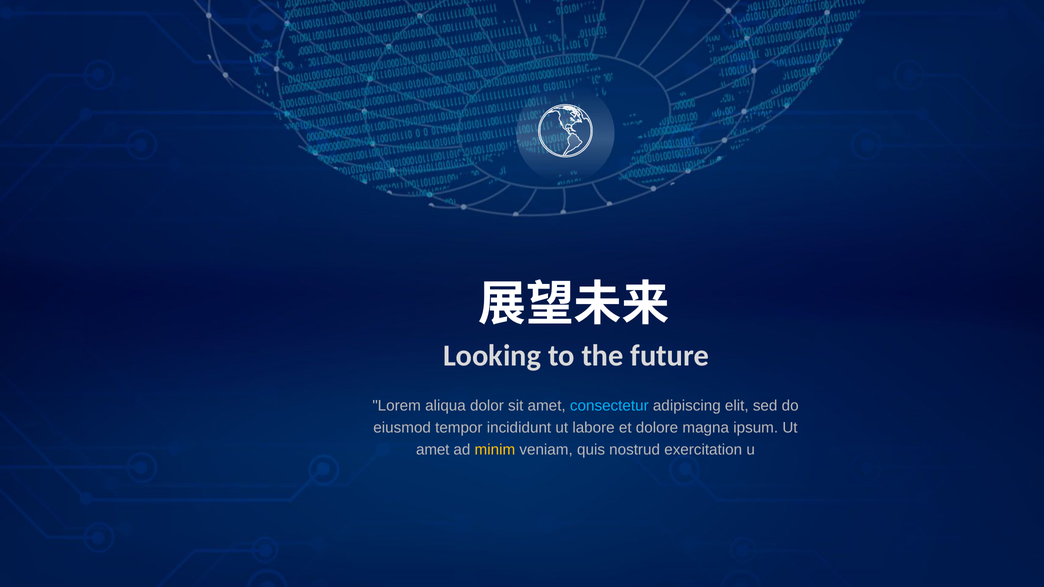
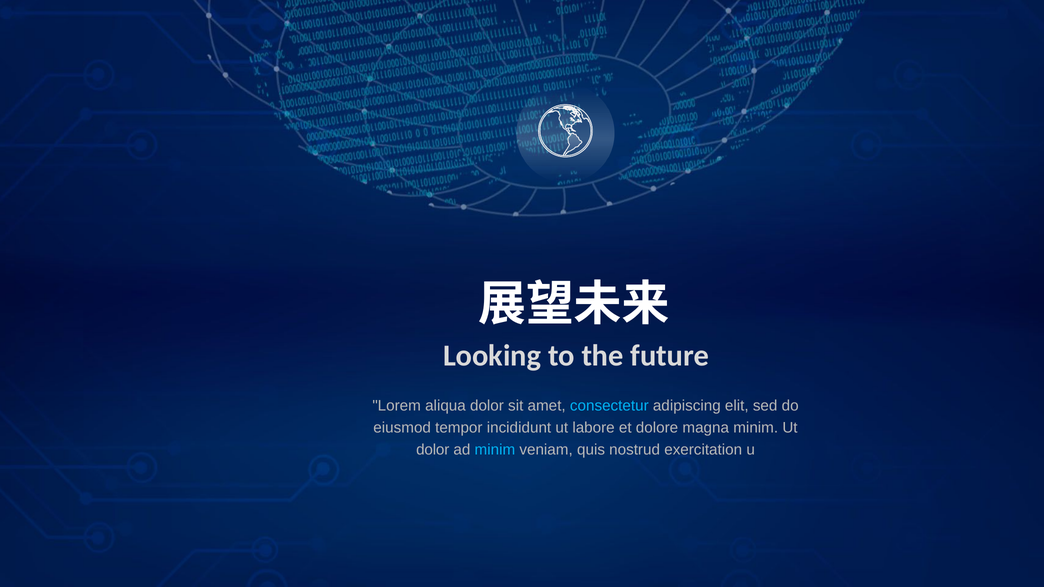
magna ipsum: ipsum -> minim (756, 428)
amet: amet -> dolor (433, 450)
minim colour: yellow -> light blue (495, 450)
